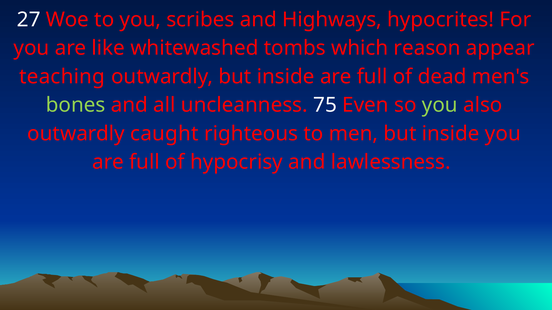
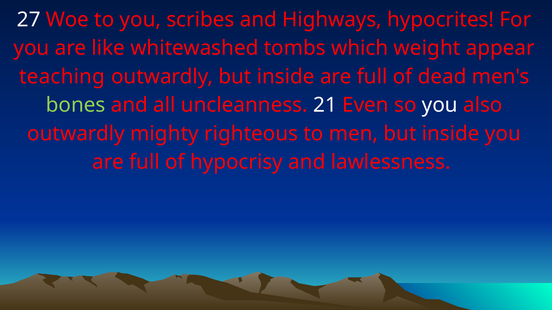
reason: reason -> weight (427, 48)
75: 75 -> 21 (325, 105)
you colour: light green -> white (440, 105)
caught: caught -> mighty (164, 134)
